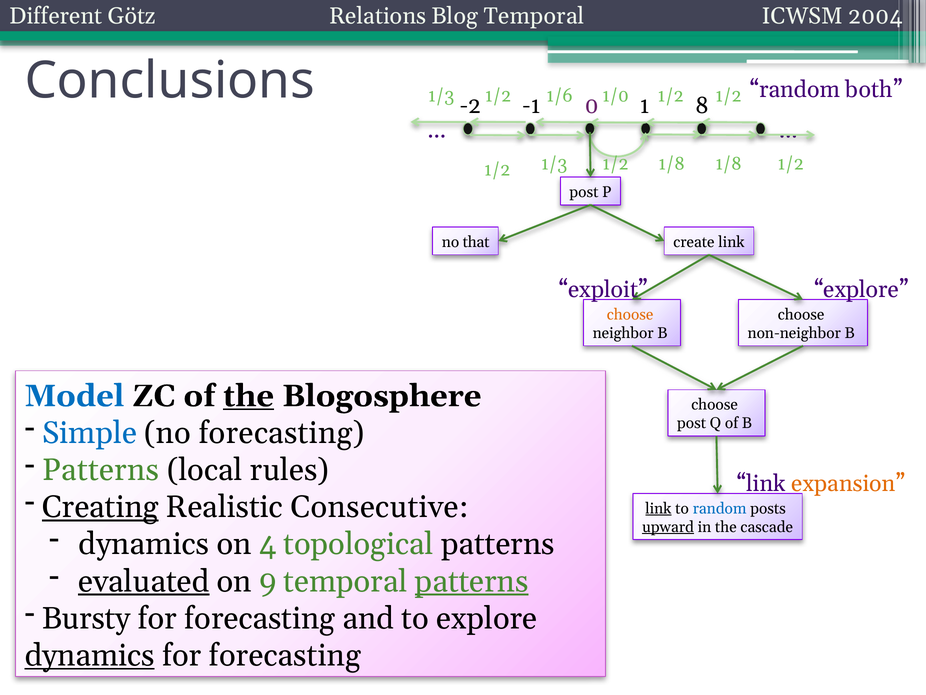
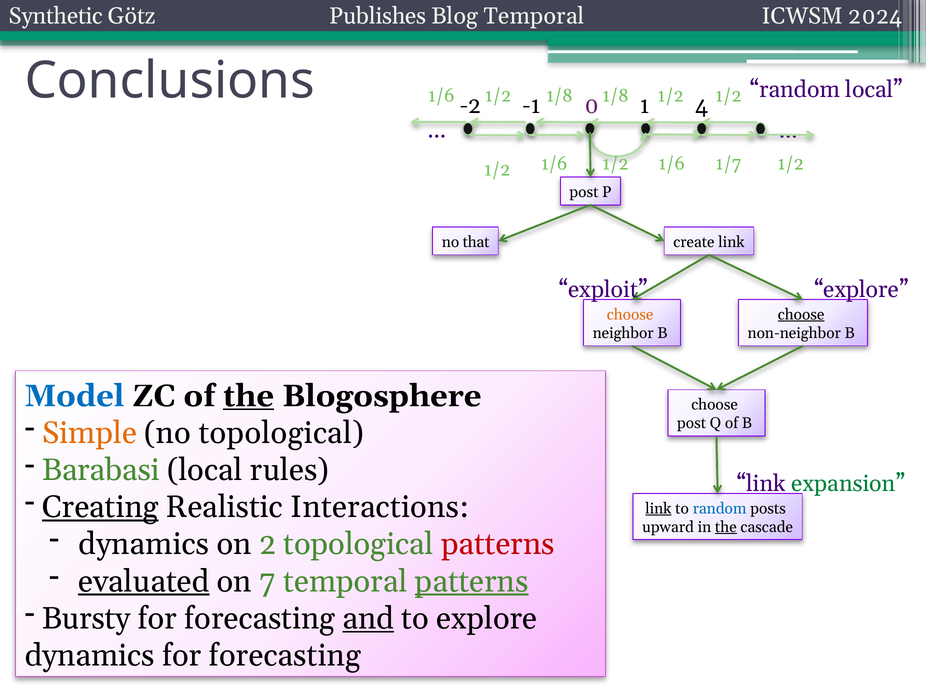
Different: Different -> Synthetic (56, 16)
Relations: Relations -> Publishes (378, 16)
2004: 2004 -> 2024 (875, 16)
random both: both -> local (874, 89)
1/3: 1/3 -> 1/6 (441, 96)
1/6: 1/6 -> 1/8 (560, 96)
-2 1/0: 1/0 -> 1/8 (616, 96)
8: 8 -> 4 (702, 105)
1/3: 1/3 -> 1/6 (554, 164)
1/8: 1/8 -> 1/6 (672, 164)
1/8: 1/8 -> 1/7 (728, 164)
choose underline: none -> present (801, 314)
Simple colour: blue -> orange (90, 433)
no forecasting: forecasting -> topological (281, 433)
Patterns: Patterns -> Barabasi (101, 470)
expansion colour: orange -> green (848, 483)
Consecutive: Consecutive -> Interactions (380, 507)
upward underline: present -> none (668, 527)
the underline: none -> present (726, 527)
4: 4 -> 2 (268, 544)
patterns colour: black -> red (498, 544)
9: 9 -> 7 (267, 581)
and underline: none -> present (368, 618)
dynamics underline: present -> none (90, 655)
